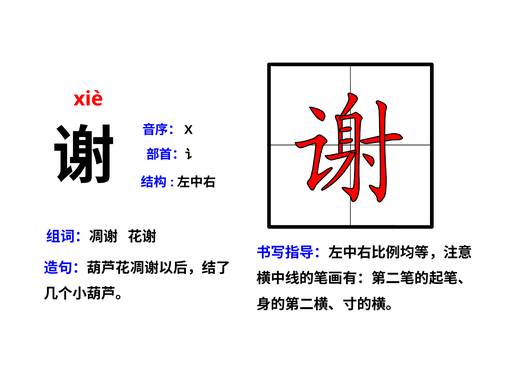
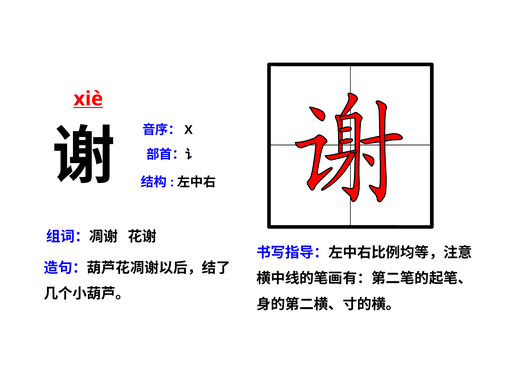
xiè underline: none -> present (88, 99)
